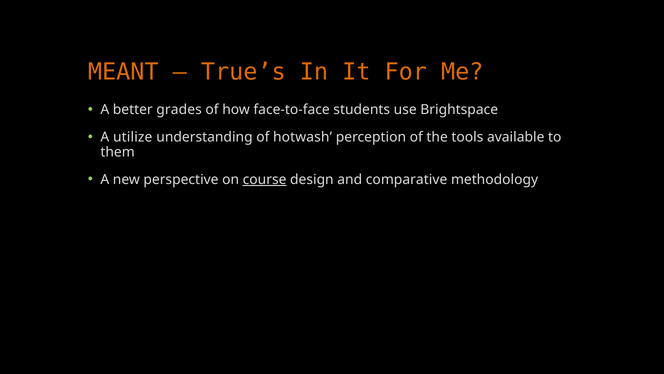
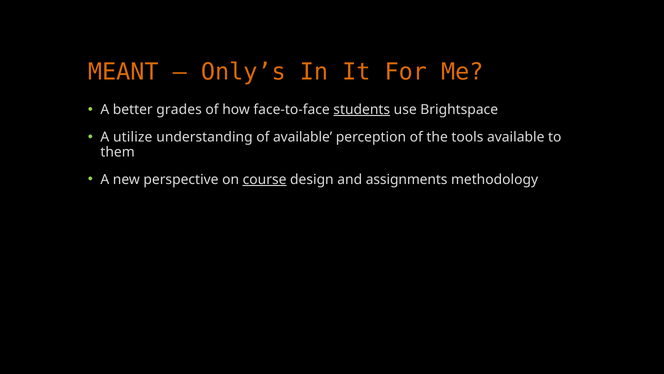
True’s: True’s -> Only’s (243, 72)
students underline: none -> present (362, 109)
of hotwash: hotwash -> available (303, 137)
comparative: comparative -> assignments (407, 179)
